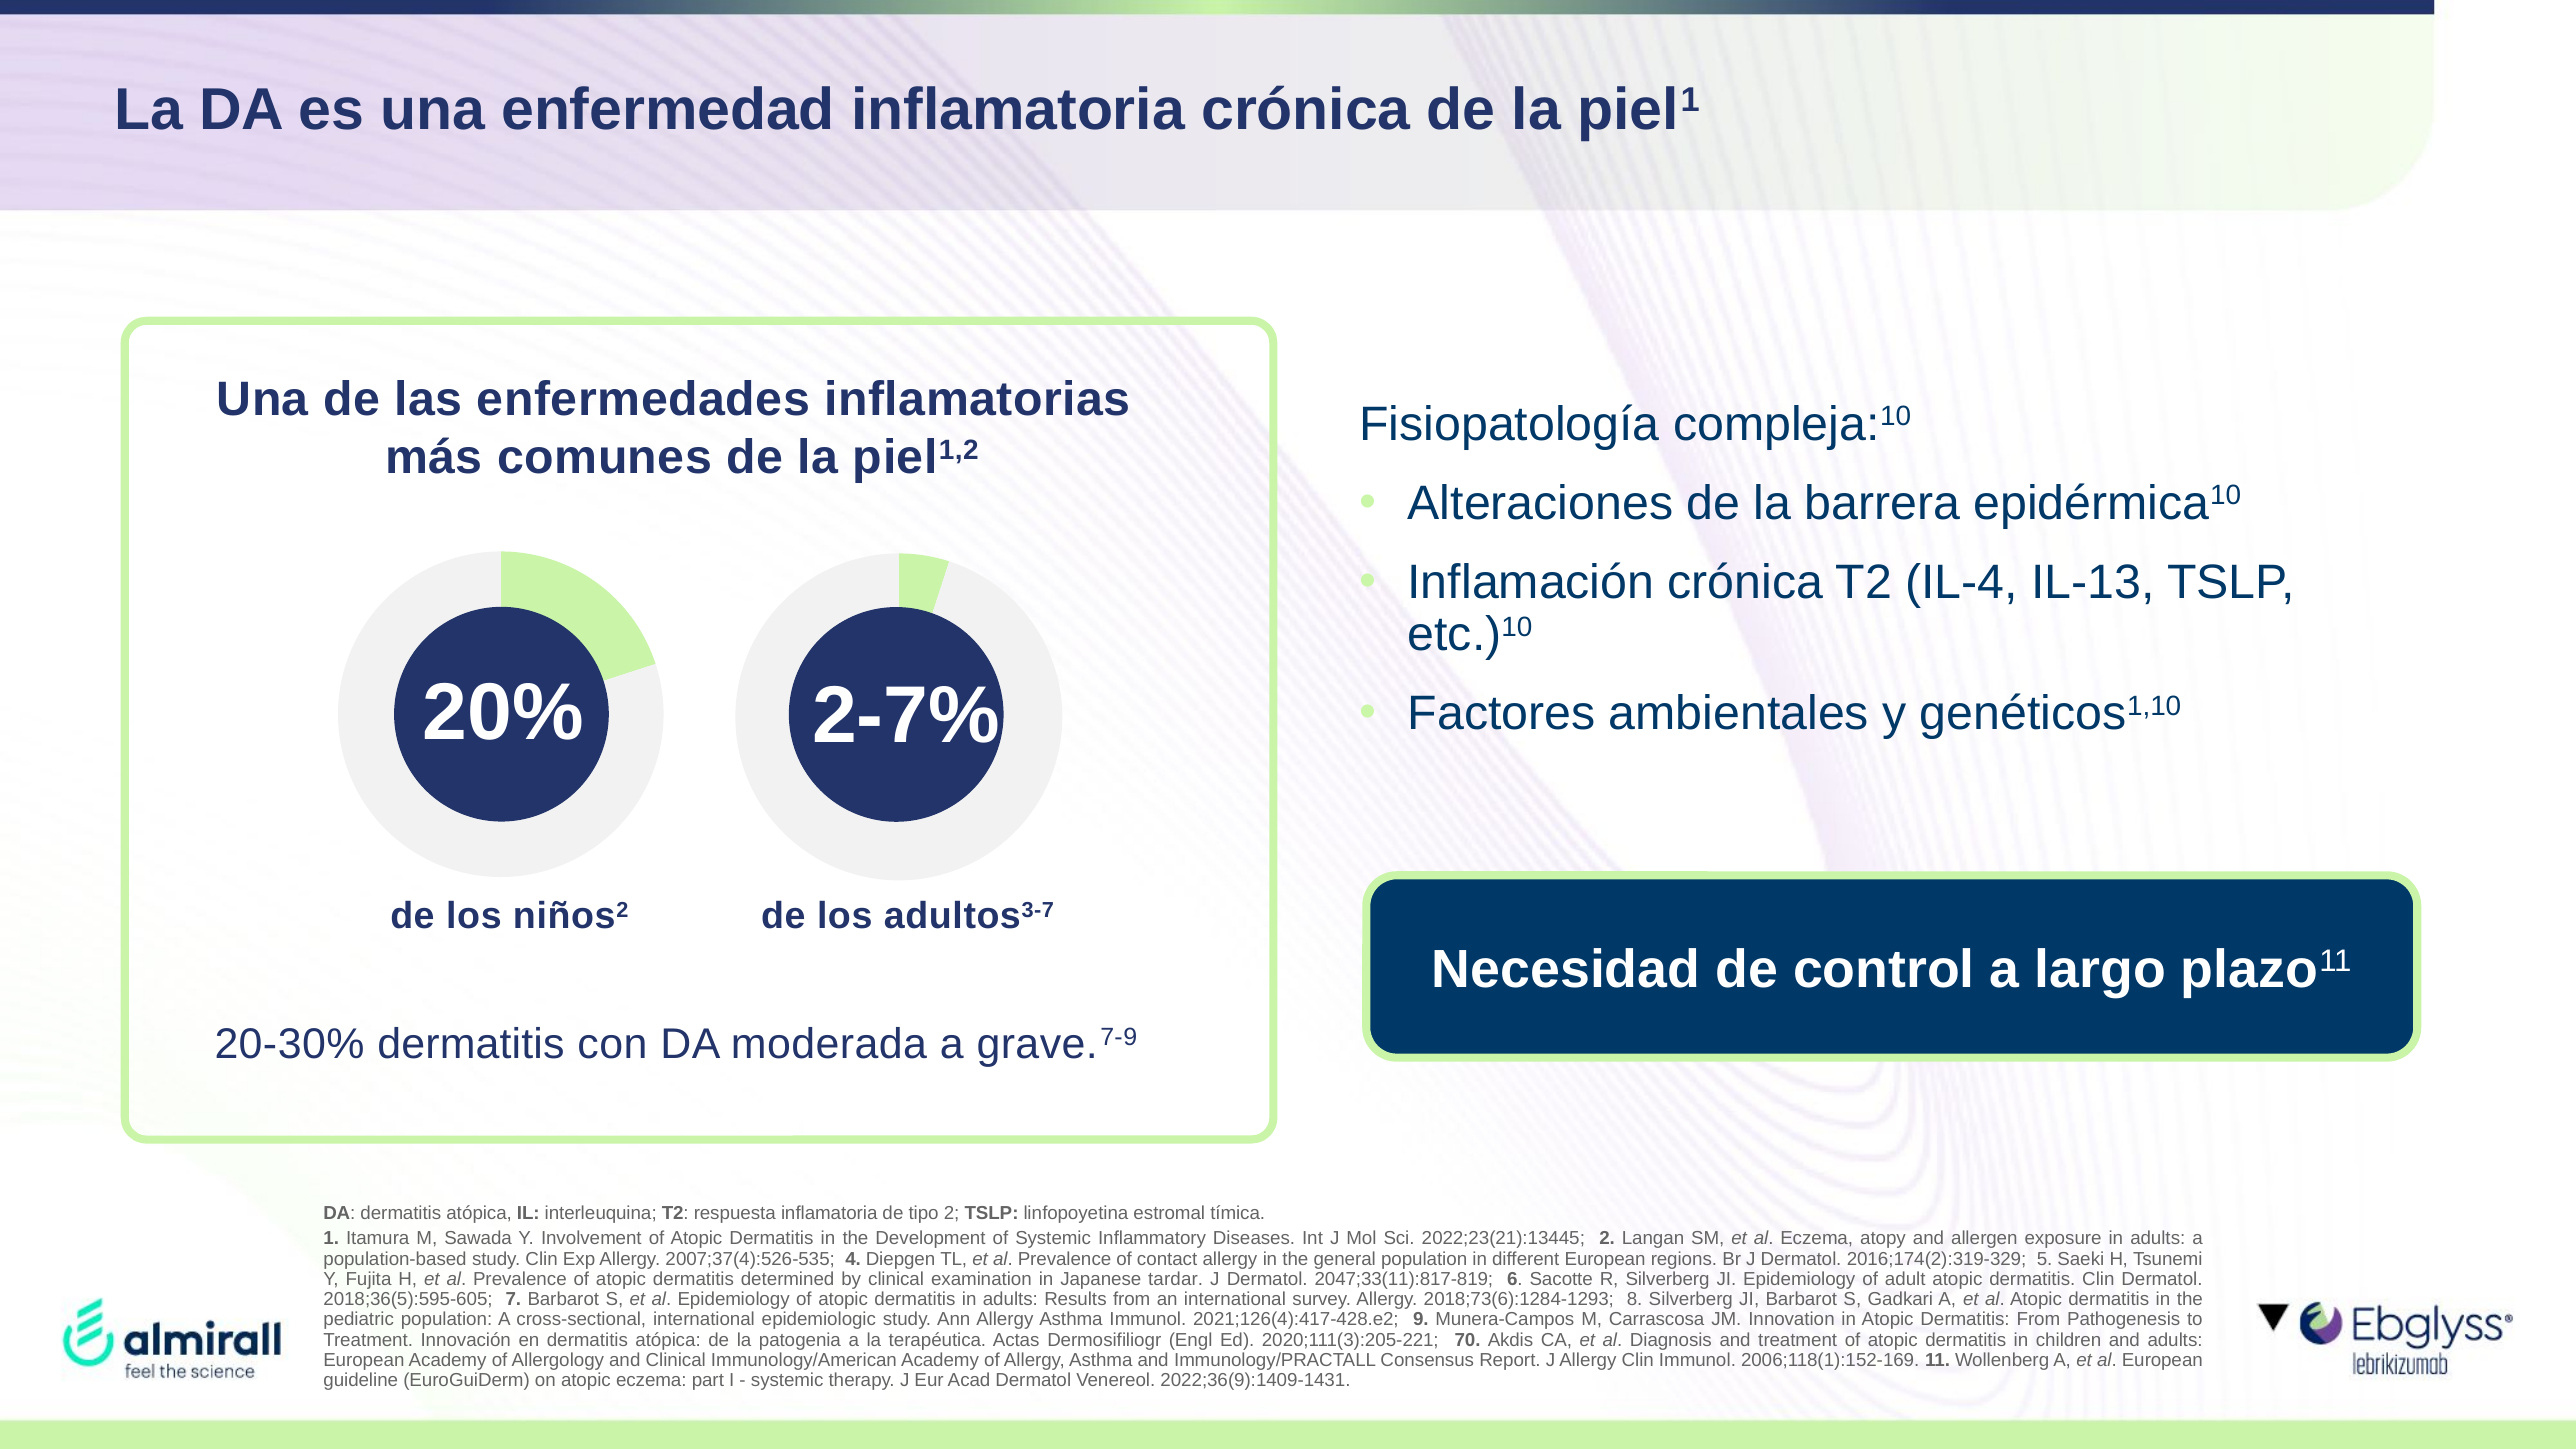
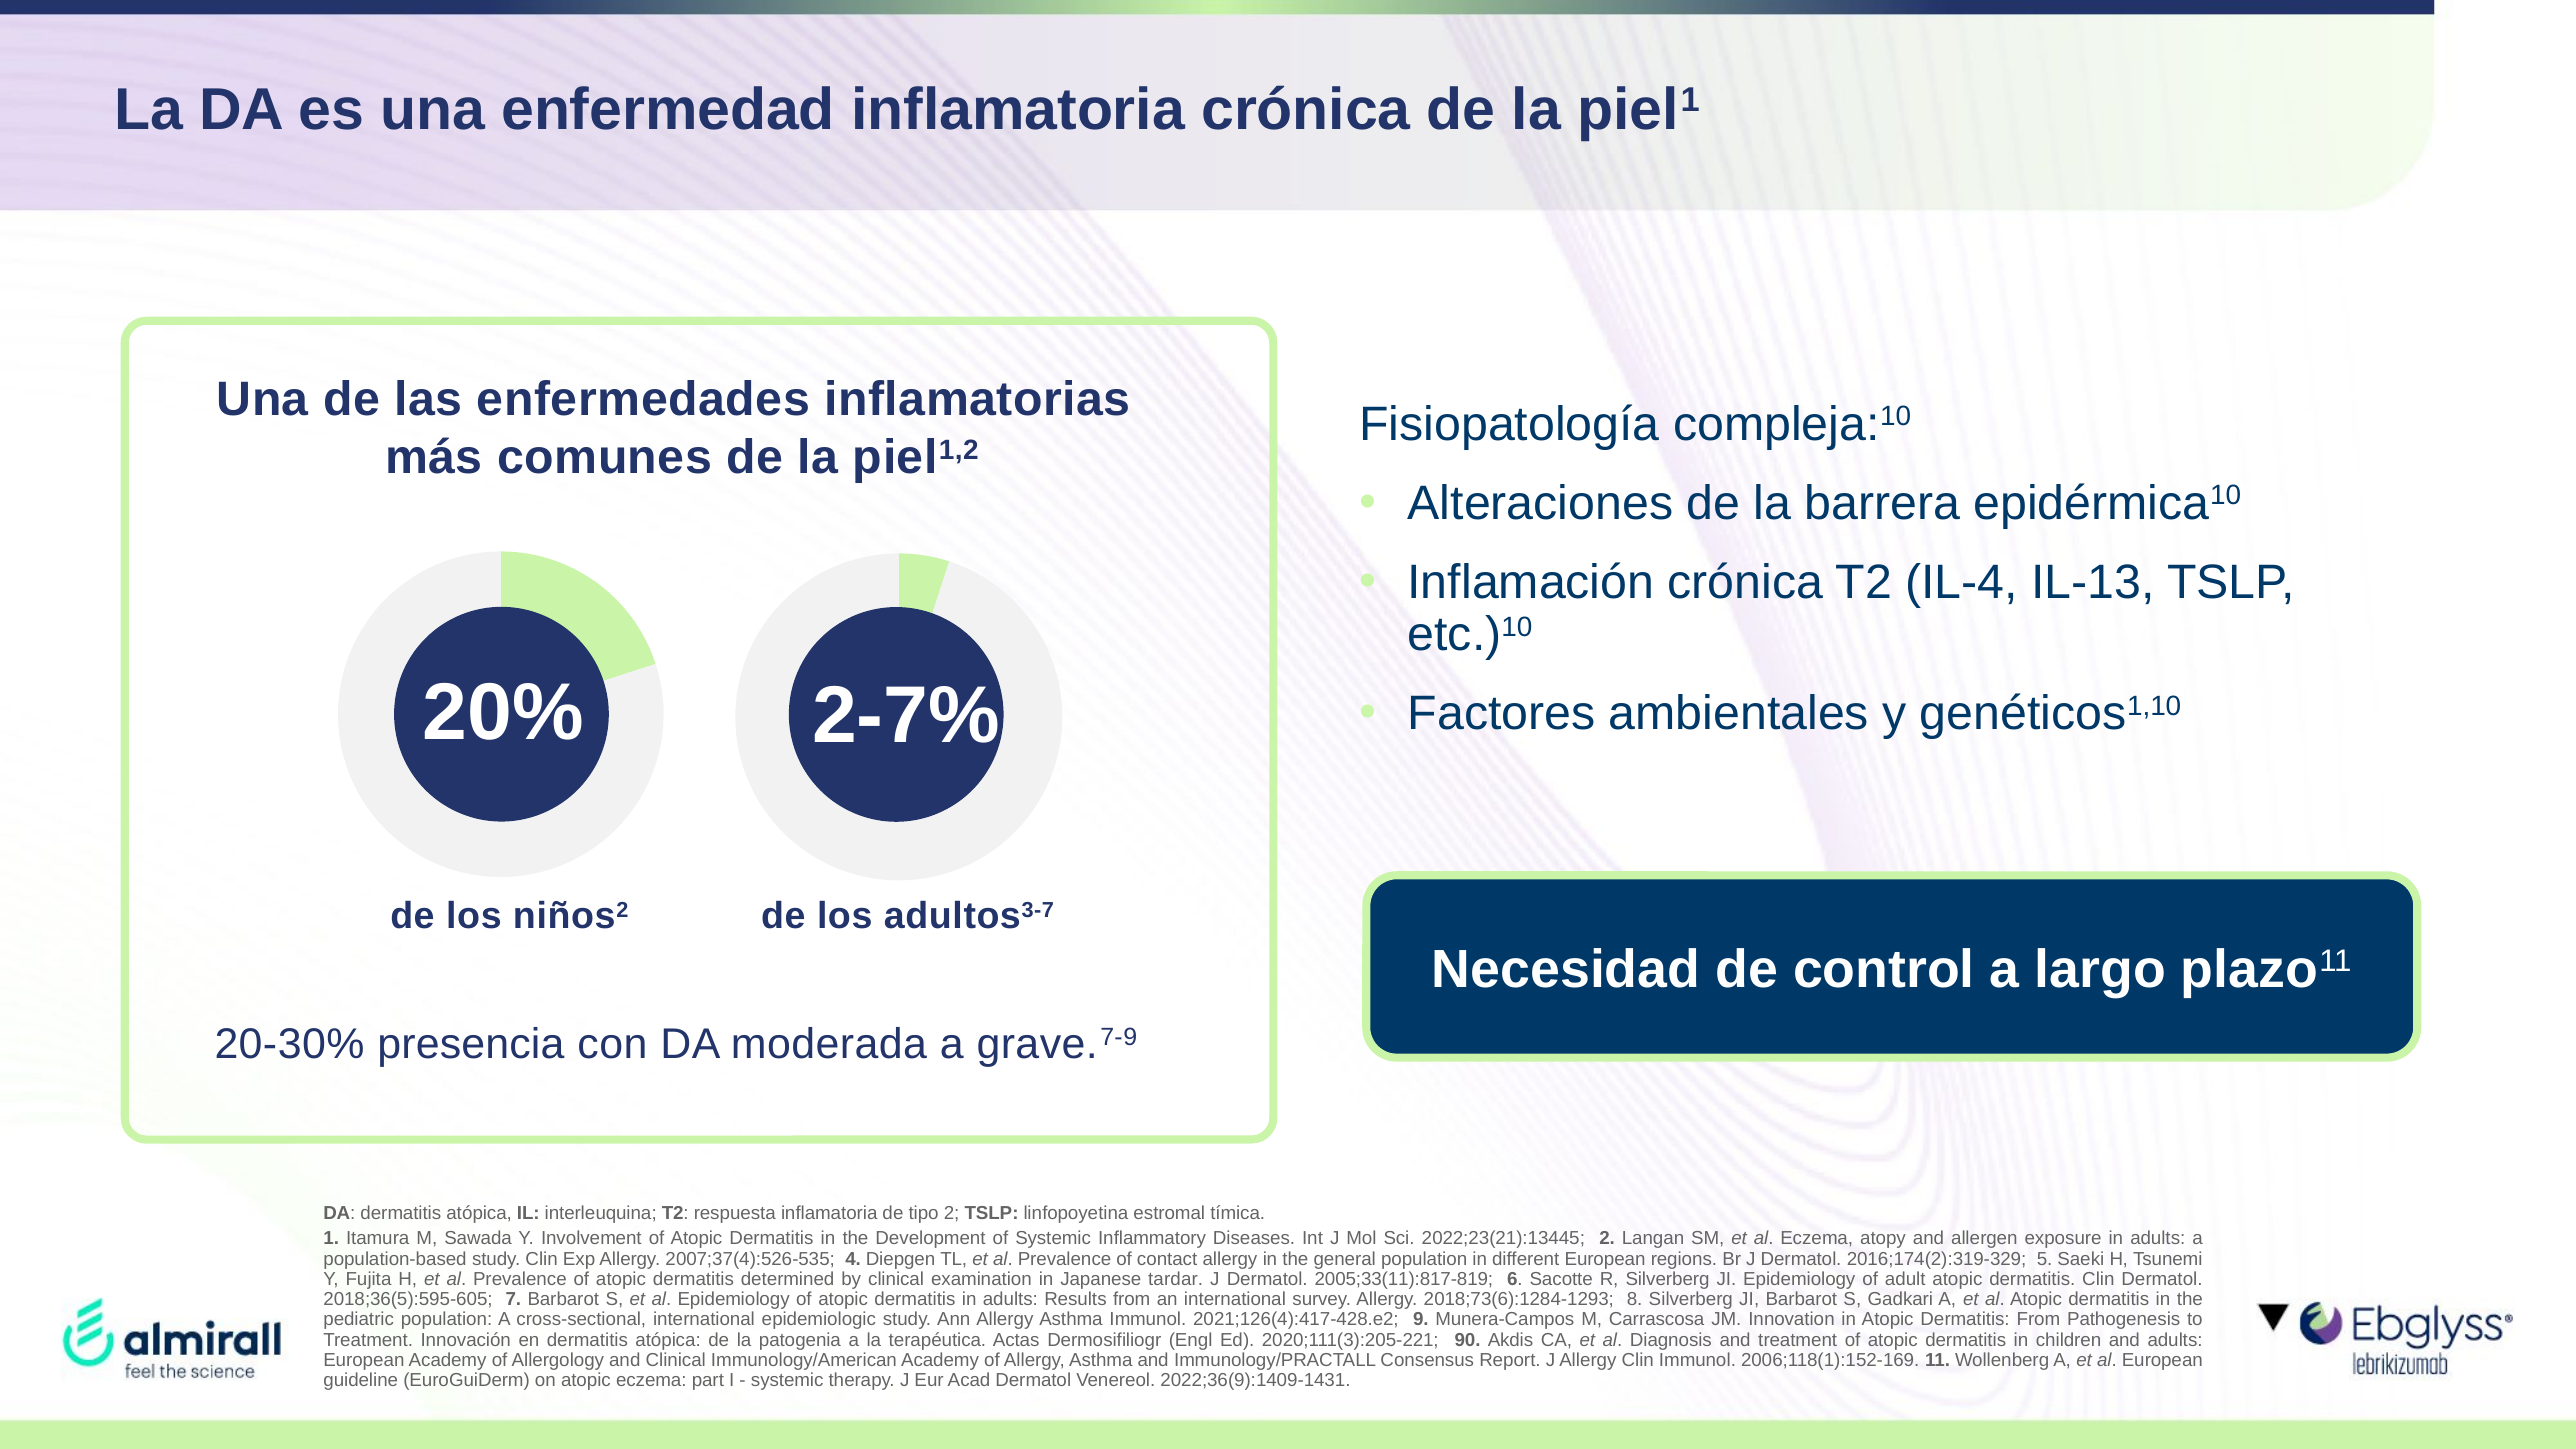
20-30% dermatitis: dermatitis -> presencia (471, 1044)
2047;33(11):817-819: 2047;33(11):817-819 -> 2005;33(11):817-819 (1404, 1279)
70: 70 -> 90 (1467, 1340)
